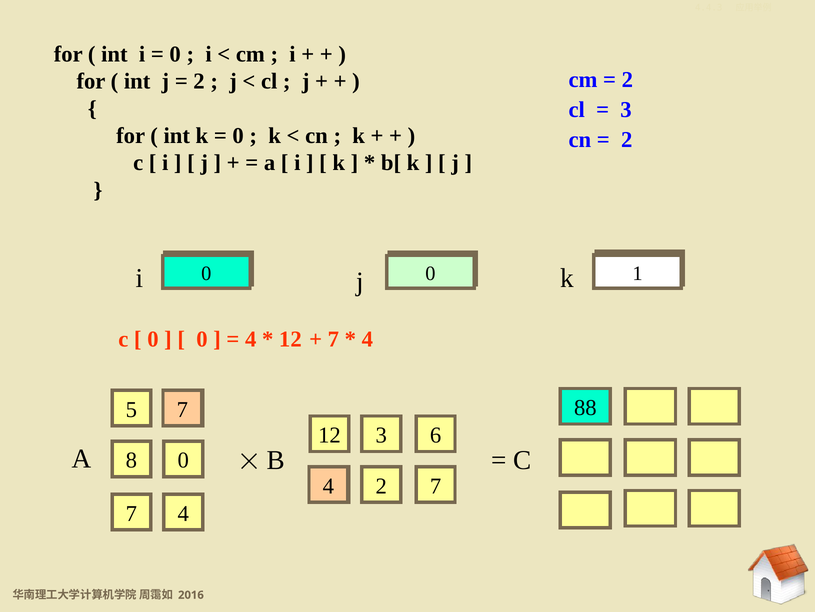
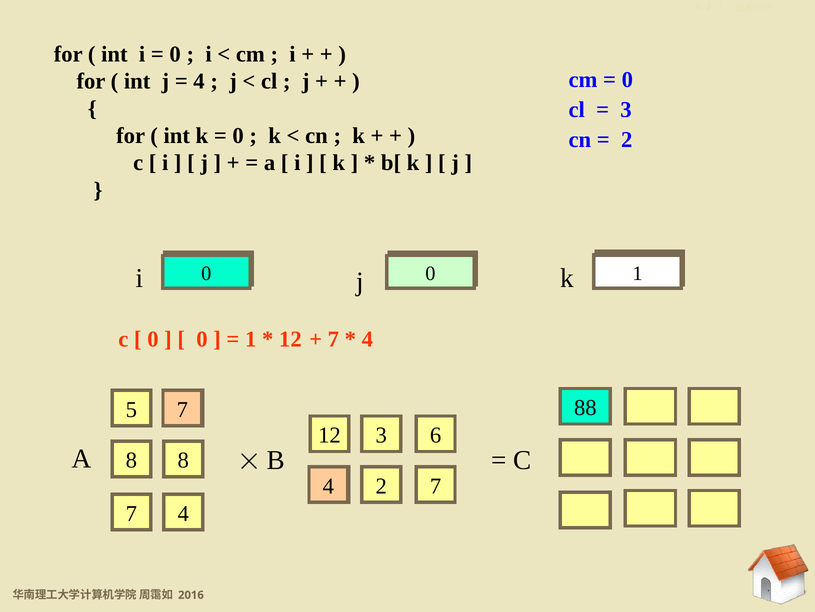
2: 2 -> 0 (627, 80)
2: 2 -> 4 (199, 81)
4: 4 -> 1 (251, 339)
8 0: 0 -> 8 (183, 460)
